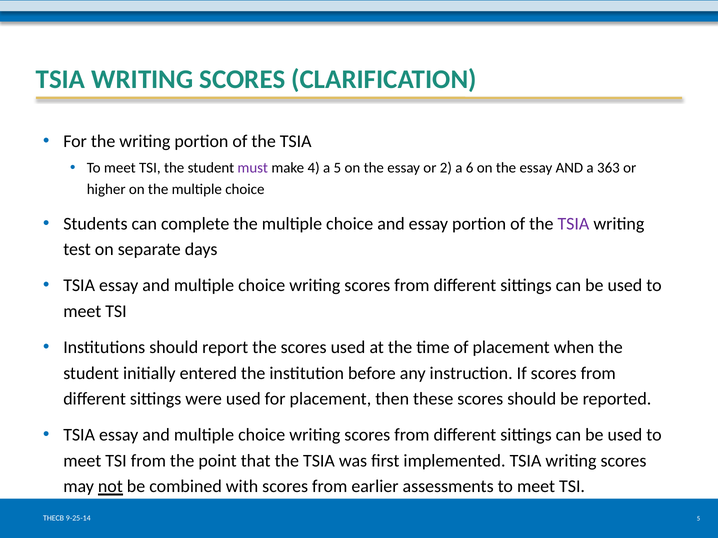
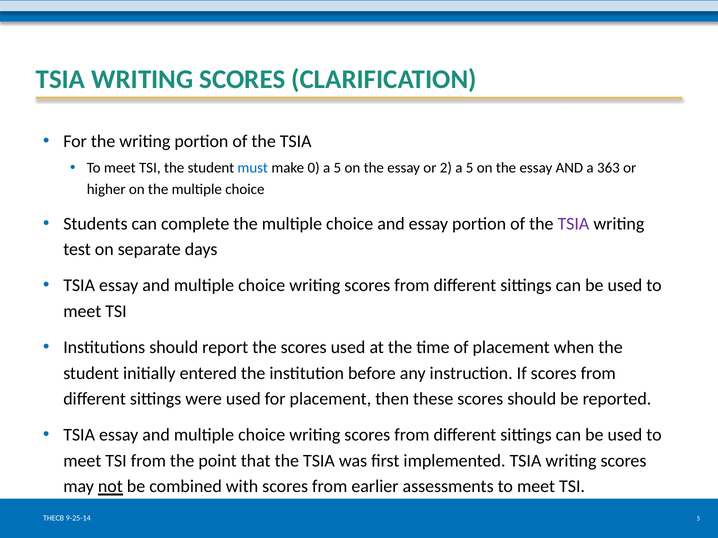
must colour: purple -> blue (253, 168)
4: 4 -> 0 (314, 168)
2 a 6: 6 -> 5 (470, 168)
